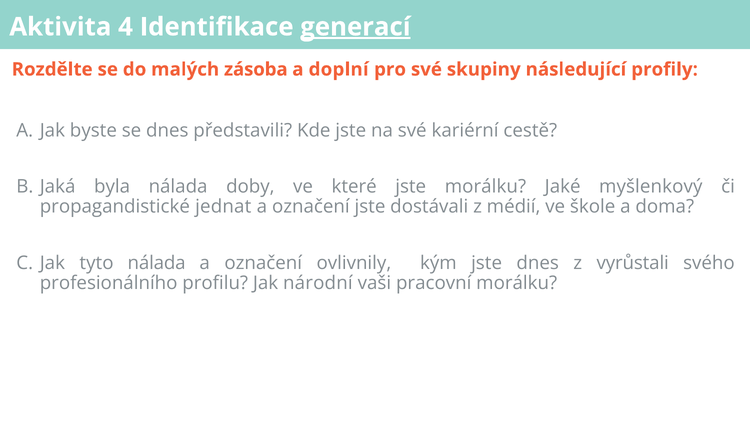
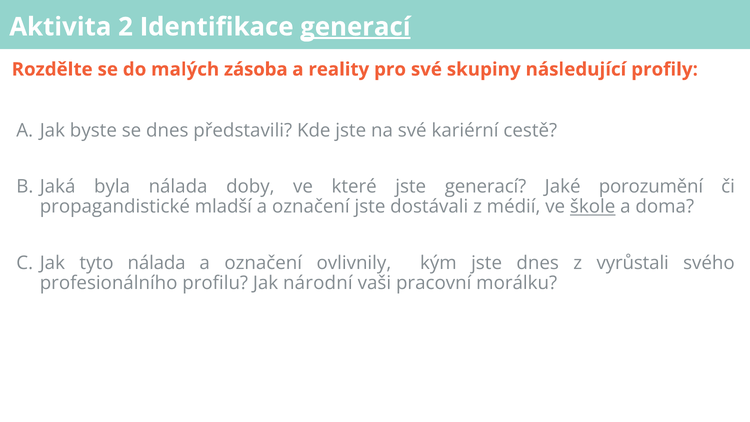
4: 4 -> 2 (125, 27)
doplní: doplní -> reality (339, 69)
jste morálku: morálku -> generací (486, 186)
myšlenkový: myšlenkový -> porozumění (651, 186)
jednat: jednat -> mladší (223, 207)
škole underline: none -> present (593, 207)
